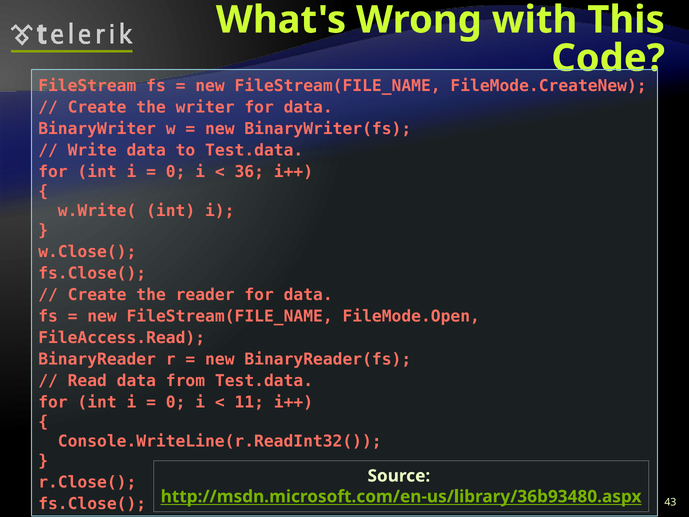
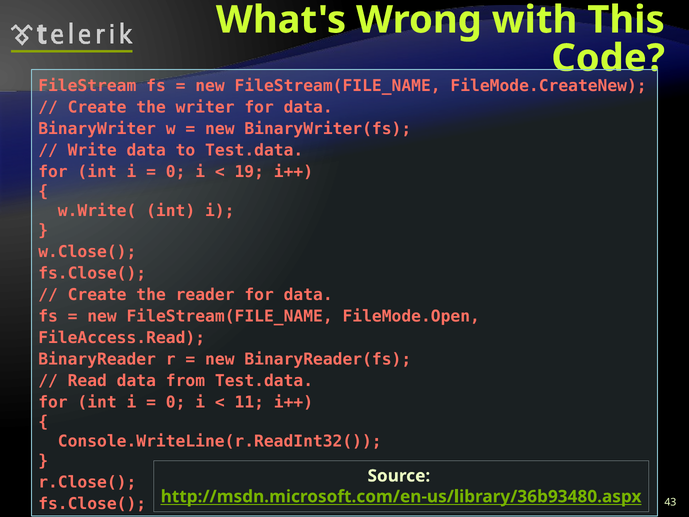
36: 36 -> 19 (249, 172)
